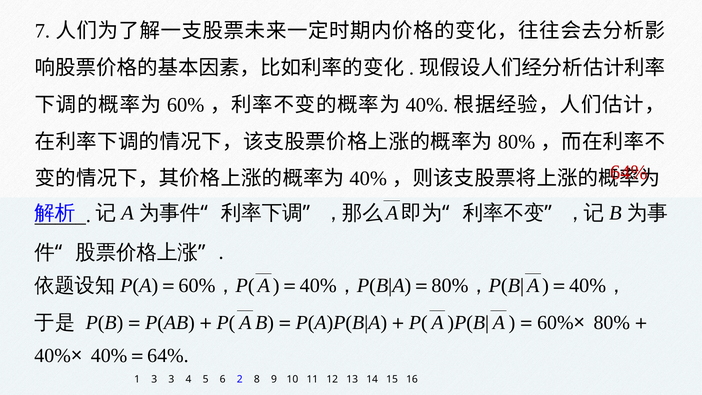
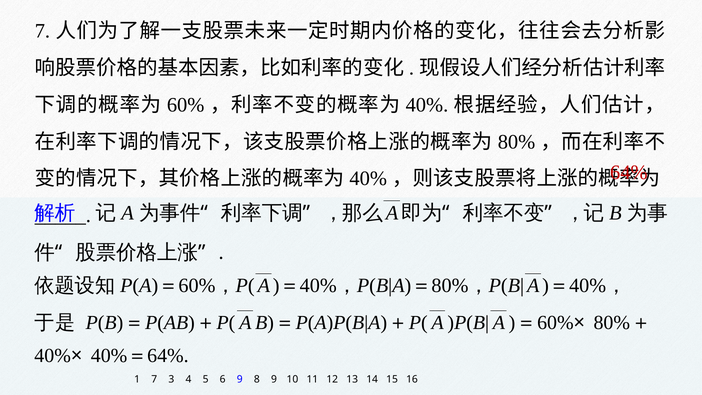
1 3: 3 -> 7 (154, 379)
6 2: 2 -> 9 (240, 379)
